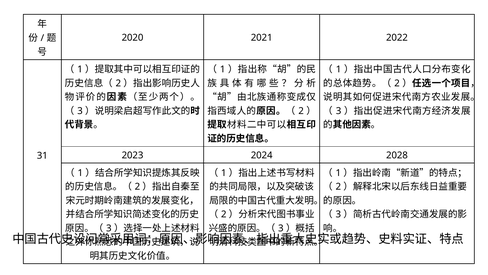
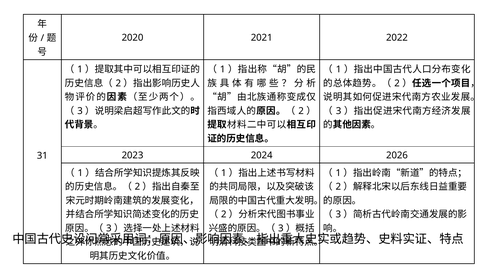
2028: 2028 -> 2026 (397, 155)
